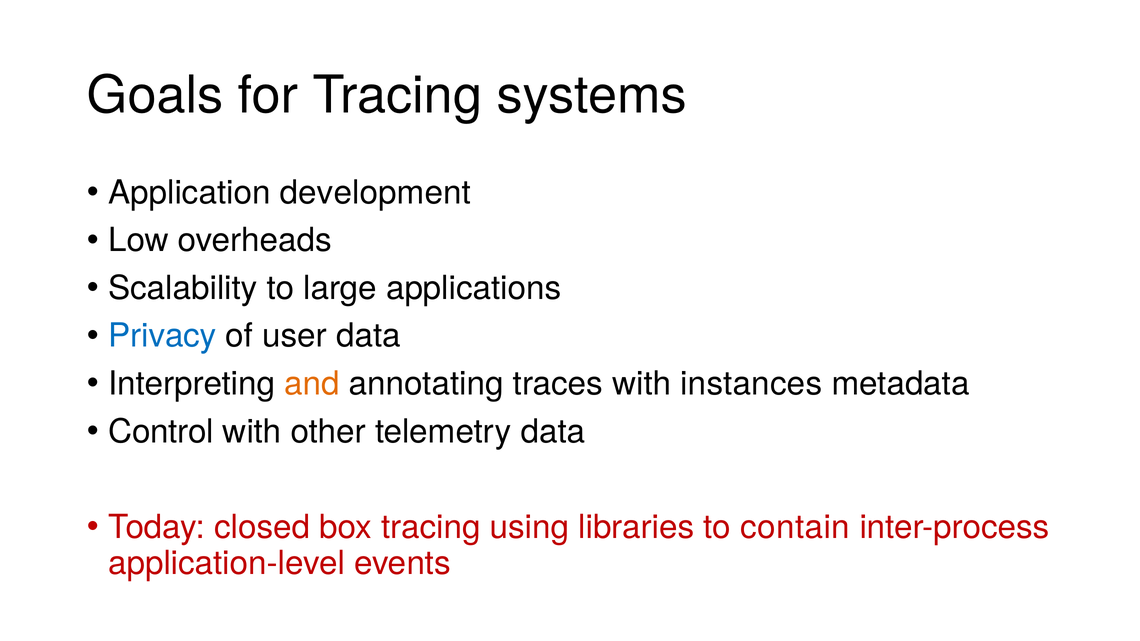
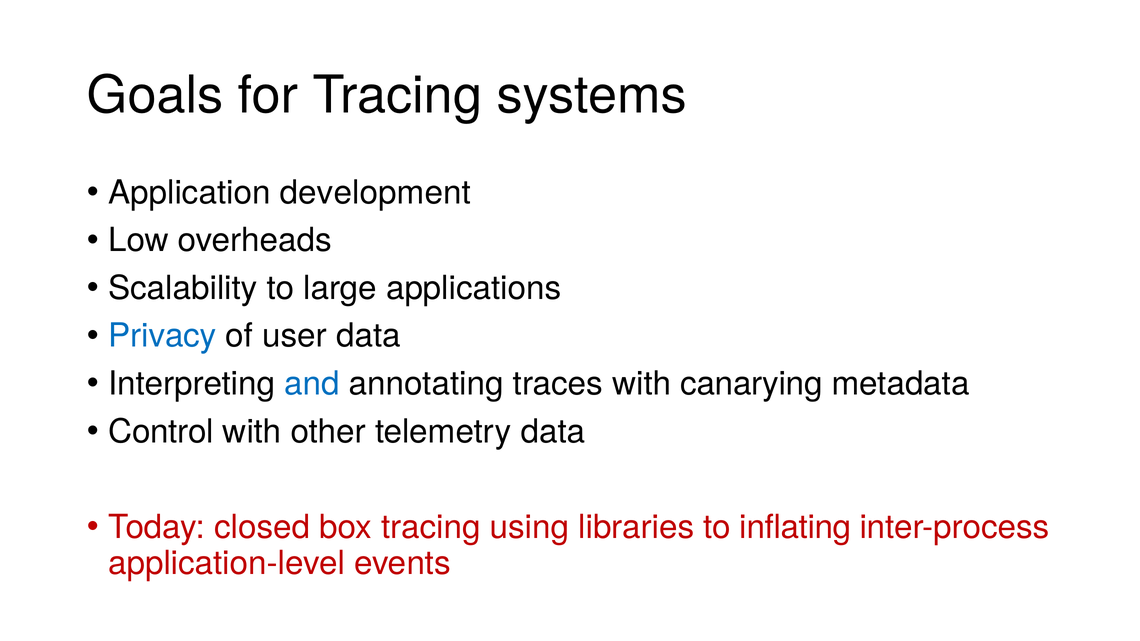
and colour: orange -> blue (312, 384)
instances: instances -> canarying (751, 384)
contain: contain -> inflating (795, 527)
